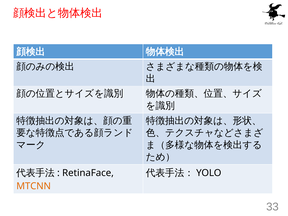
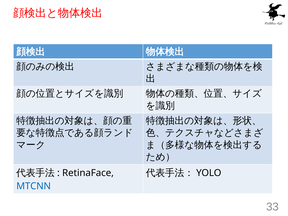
MTCNN colour: orange -> blue (34, 186)
